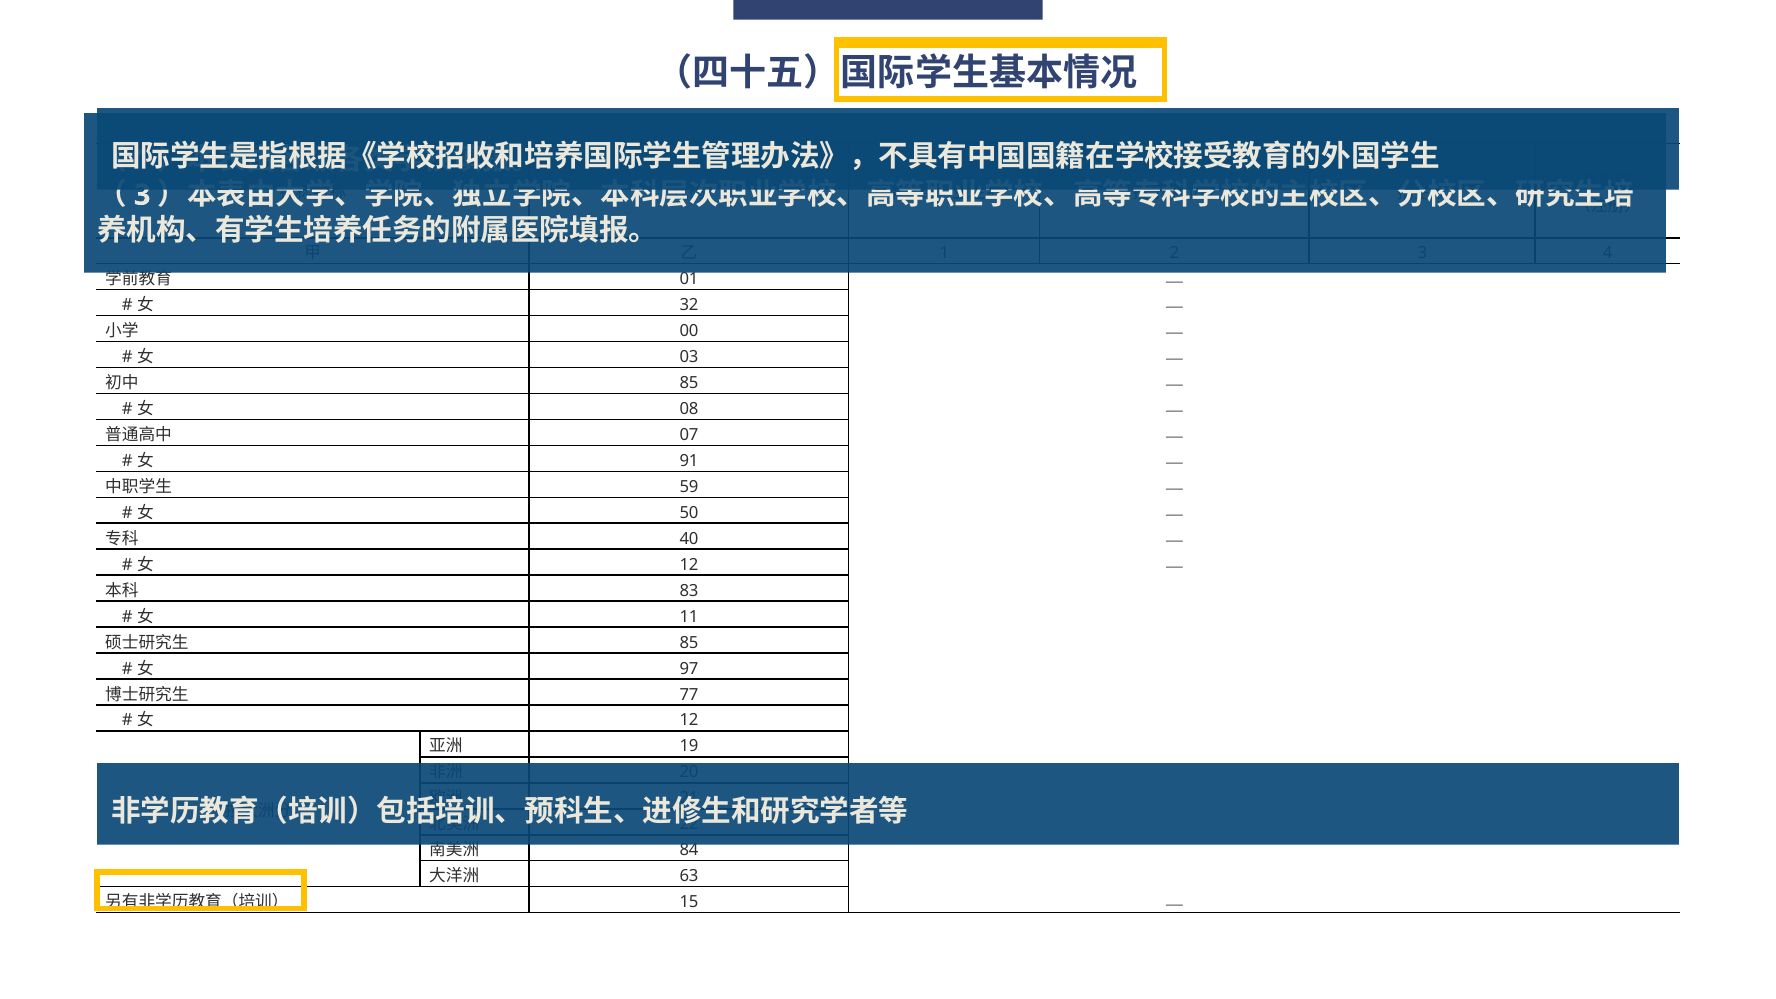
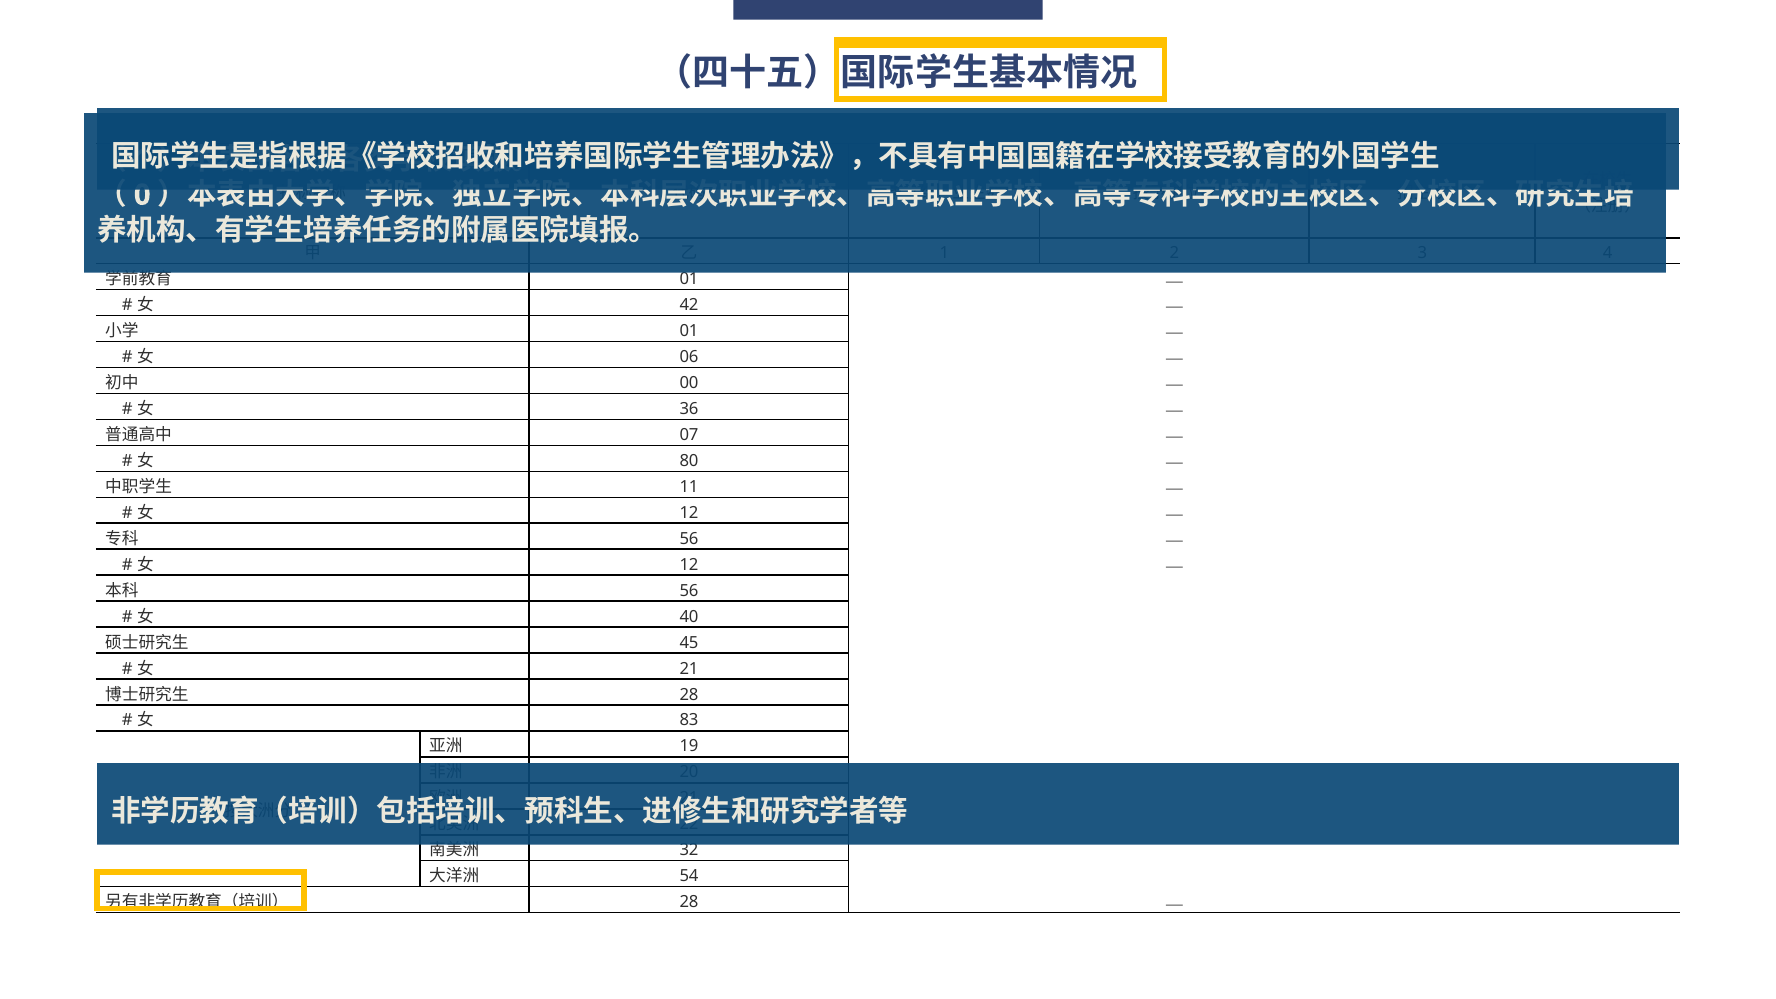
3: 3 -> 0 (142, 195)
32: 32 -> 42 (689, 305)
00: 00 -> 01 (689, 331)
03: 03 -> 06 (689, 357)
85: 85 -> 00 (689, 383)
08: 08 -> 36 (689, 409)
91: 91 -> 80 (689, 461)
59: 59 -> 11 (689, 487)
50: 50 -> 12 (689, 513)
40: 40 -> 56 (689, 539)
83: 83 -> 56 (689, 591)
11: 11 -> 40 (689, 617)
85: 85 -> 45 (689, 643)
97: 97 -> 21 (689, 669)
77: 77 -> 28 (689, 695)
12: 12 -> 83 (689, 720)
84: 84 -> 32 (689, 850)
63: 63 -> 54 (689, 876)
15: 15 -> 28 (689, 902)
